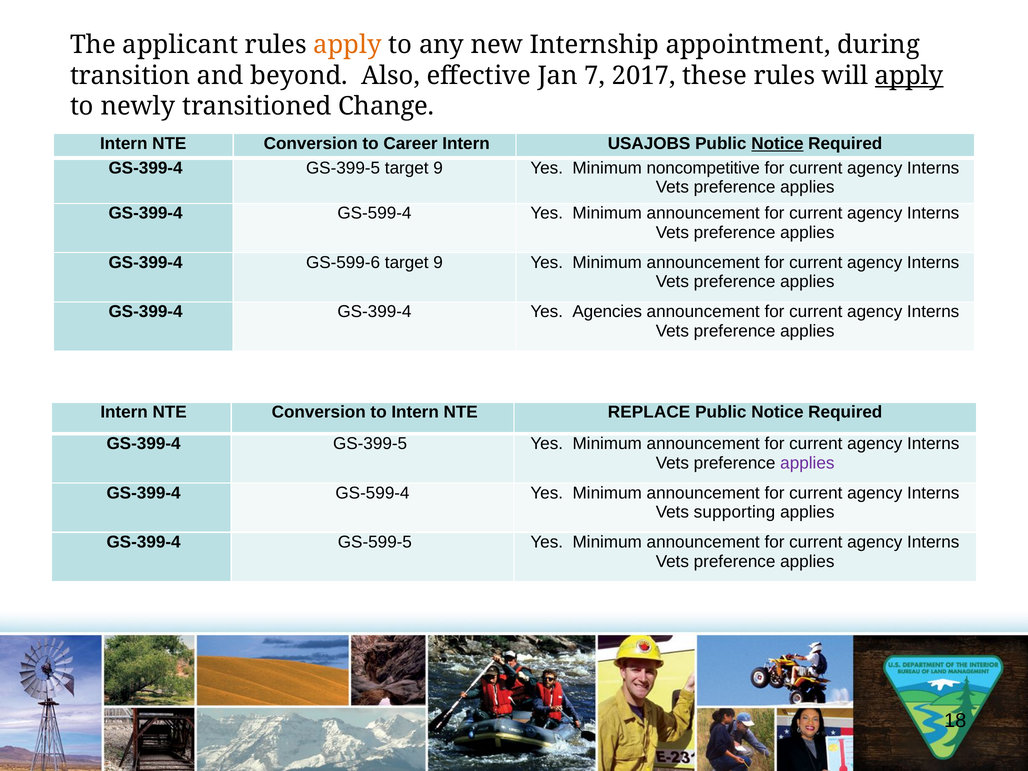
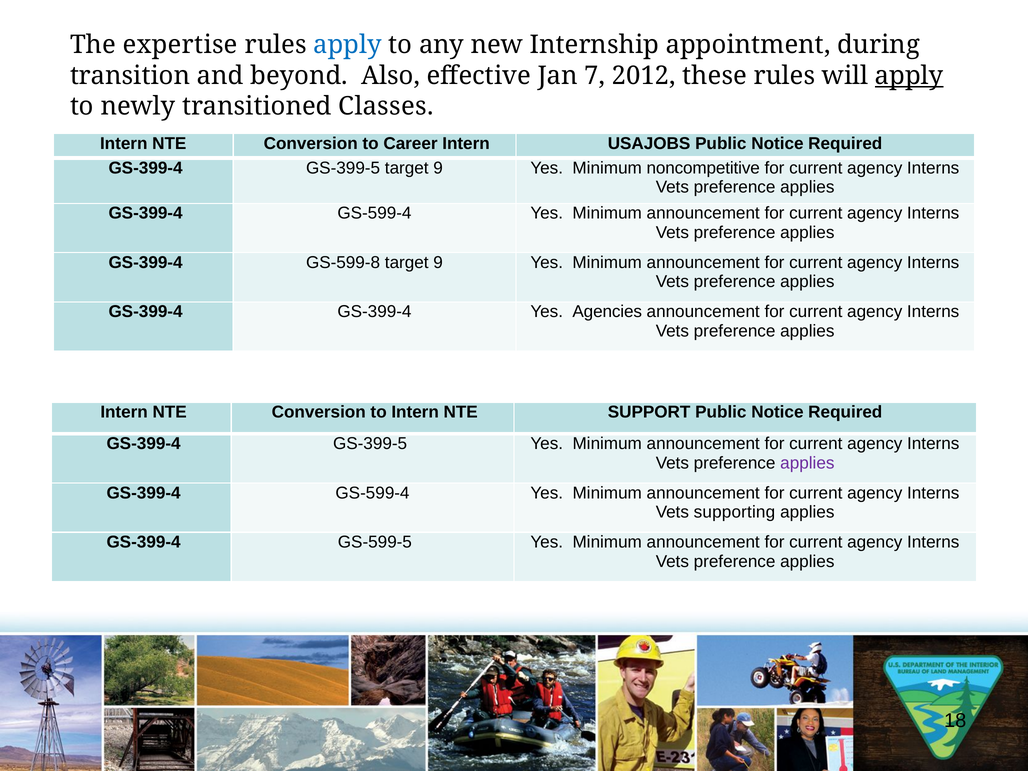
applicant: applicant -> expertise (180, 45)
apply colour: orange -> blue (347, 45)
2017: 2017 -> 2012 (644, 76)
Change: Change -> Classes (386, 106)
Notice underline: present -> none (777, 143)
GS-599-6: GS-599-6 -> GS-599-8 (343, 263)
REPLACE: REPLACE -> SUPPORT (649, 412)
